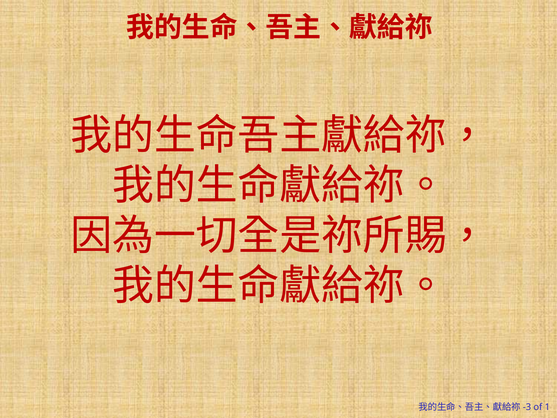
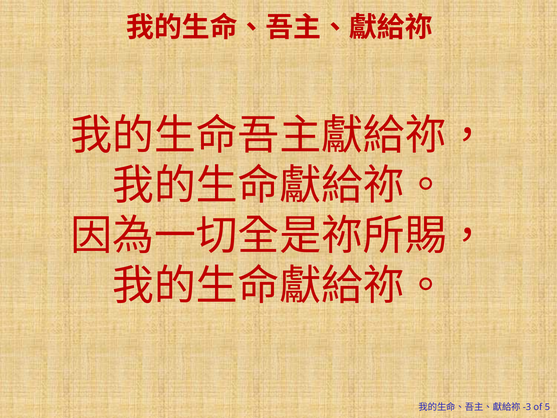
1: 1 -> 5 (547, 407)
